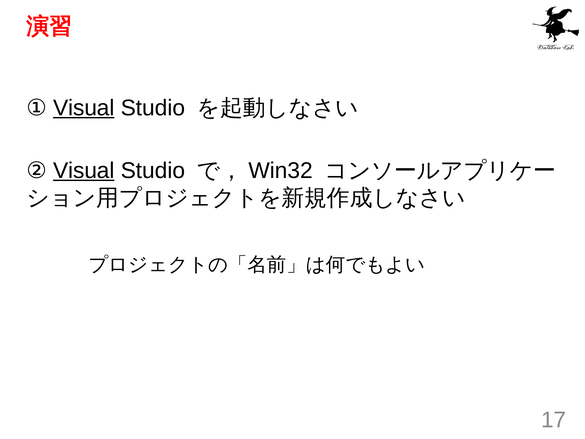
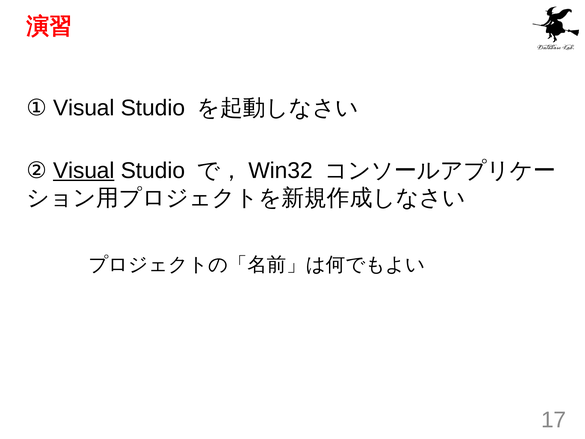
Visual underline: present -> none (84, 108)
